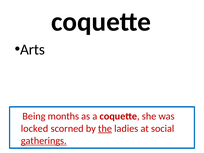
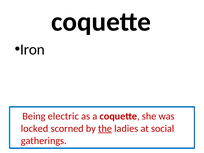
Arts: Arts -> Iron (32, 50)
months: months -> electric (63, 116)
gatherings underline: present -> none (44, 141)
